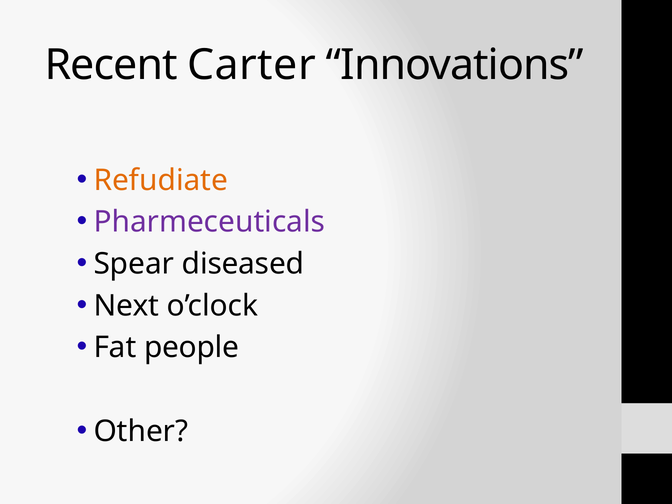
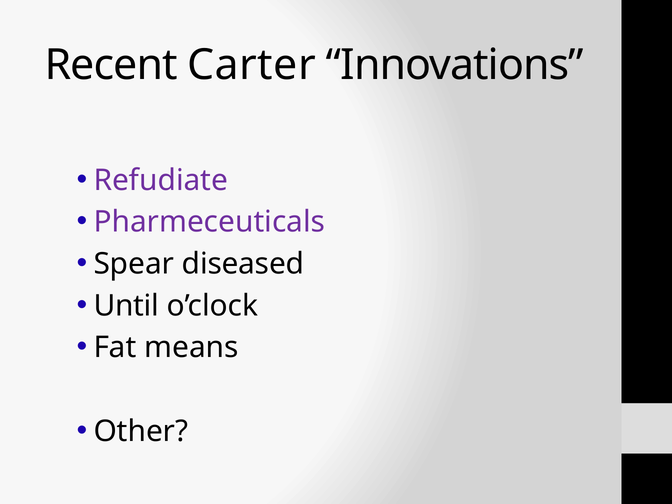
Refudiate colour: orange -> purple (161, 180)
Next: Next -> Until (126, 306)
people: people -> means (191, 348)
